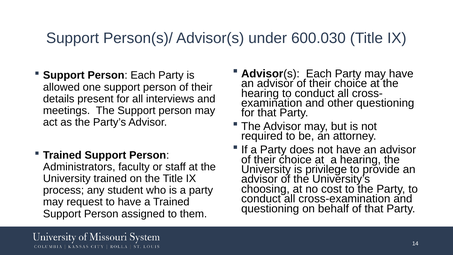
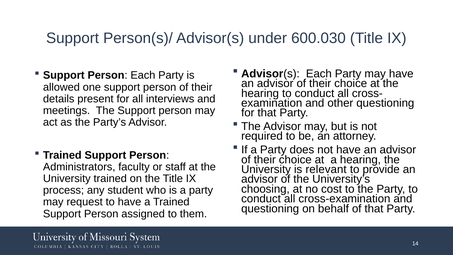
privilege: privilege -> relevant (326, 169)
